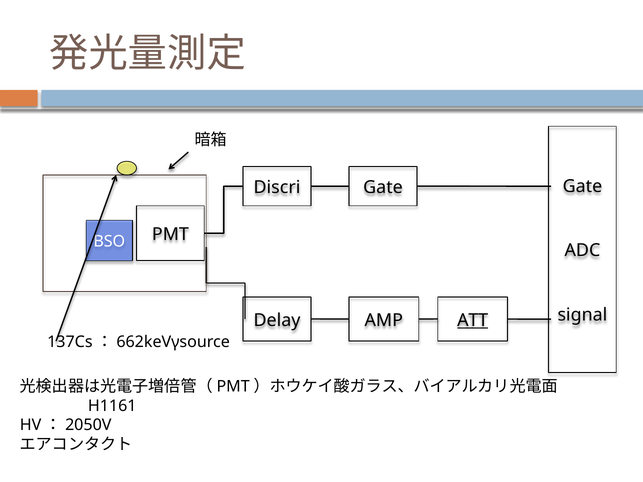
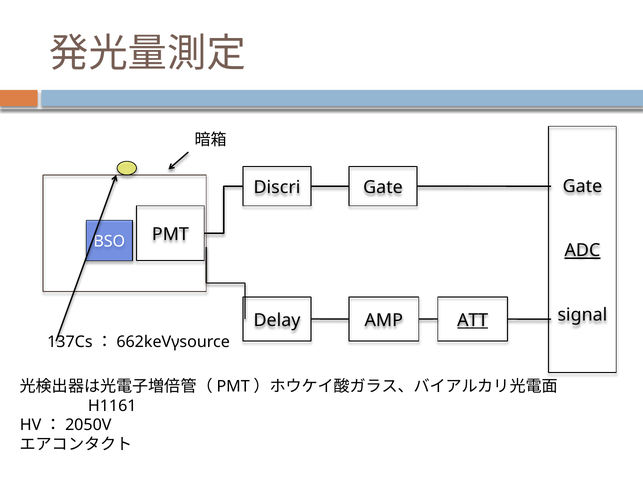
ADC underline: none -> present (582, 251)
